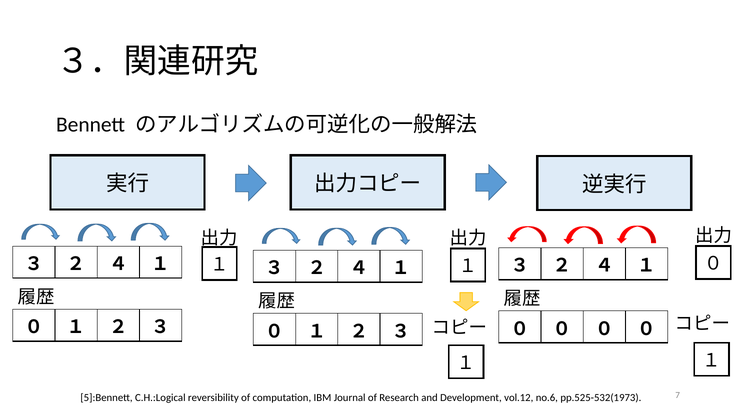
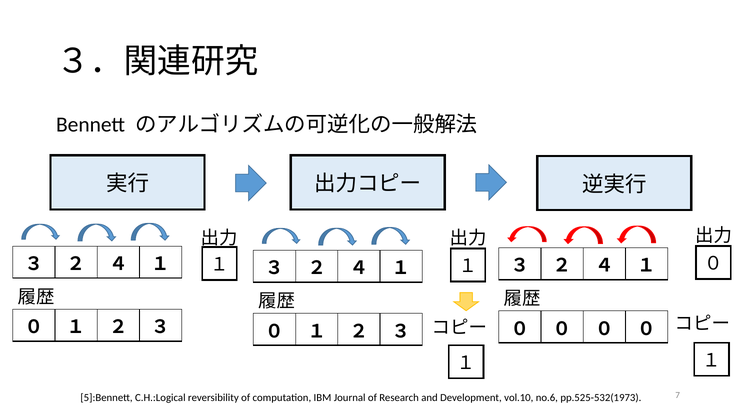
vol.12: vol.12 -> vol.10 (519, 398)
